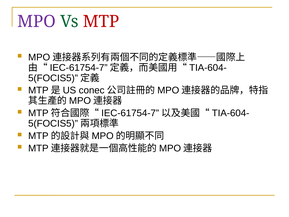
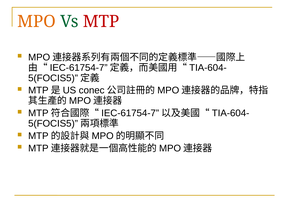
MPO colour: purple -> orange (37, 22)
